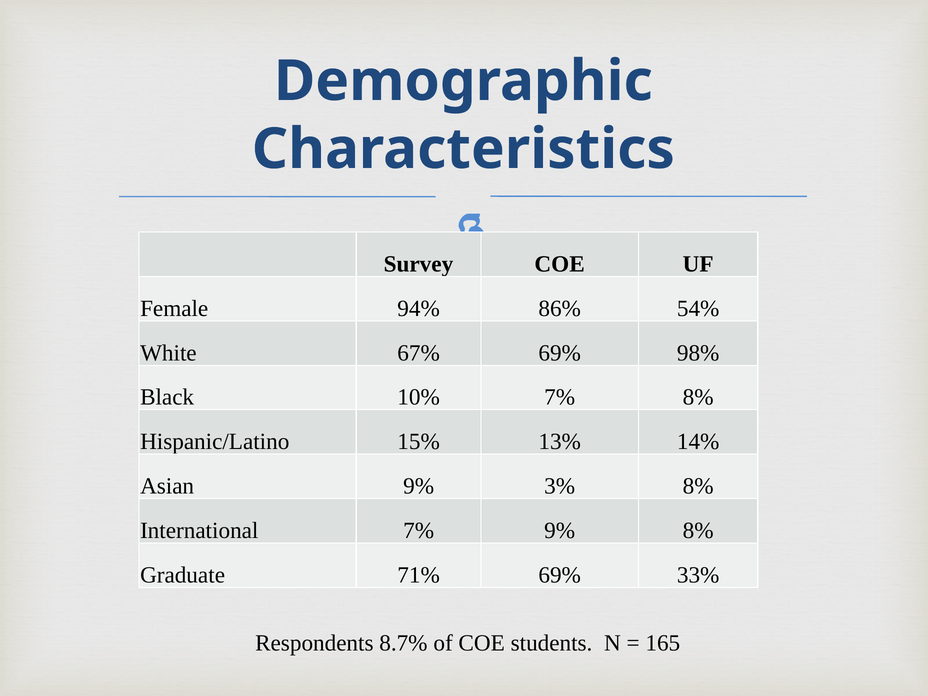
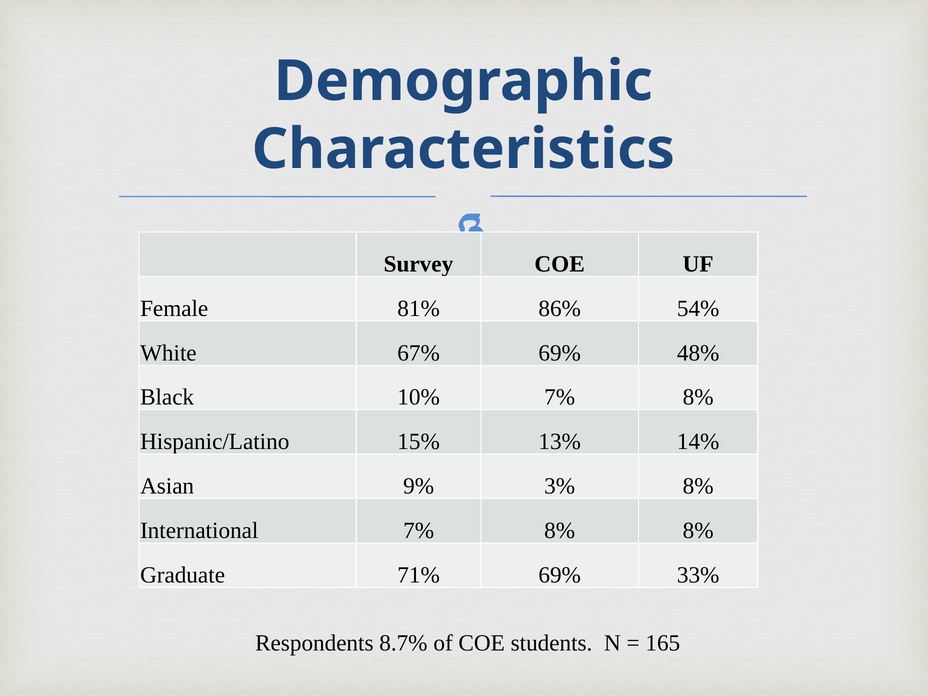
94%: 94% -> 81% (419, 308)
98%: 98% -> 48% (698, 353)
International 7% 9%: 9% -> 8% (560, 531)
